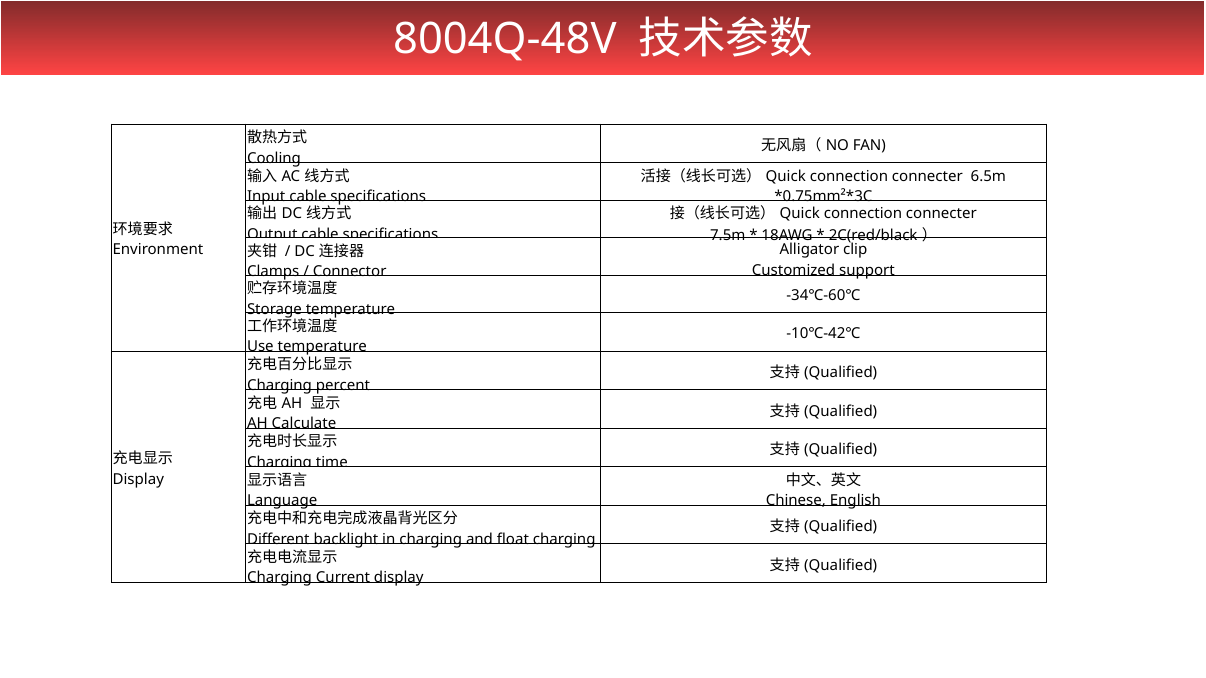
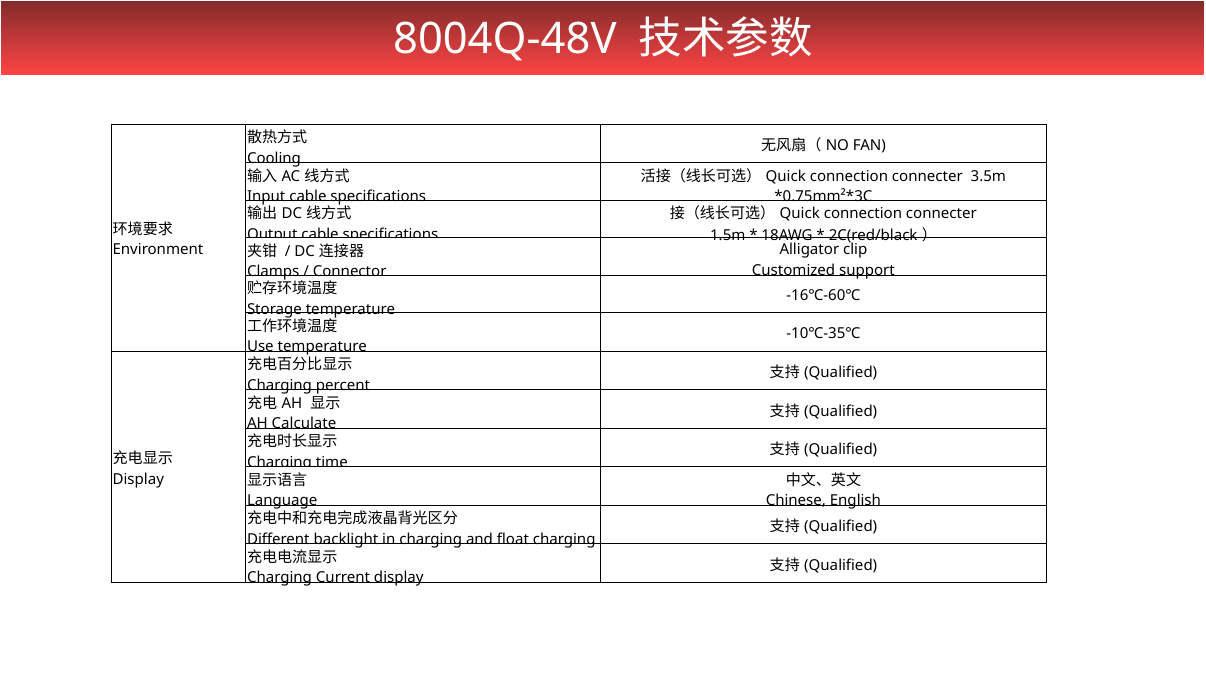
6.5m: 6.5m -> 3.5m (988, 176)
7.5m: 7.5m -> 1.5m (728, 236)
-34℃-60℃: -34℃-60℃ -> -16℃-60℃ (823, 295)
-10℃-42℃: -10℃-42℃ -> -10℃-35℃ (823, 333)
